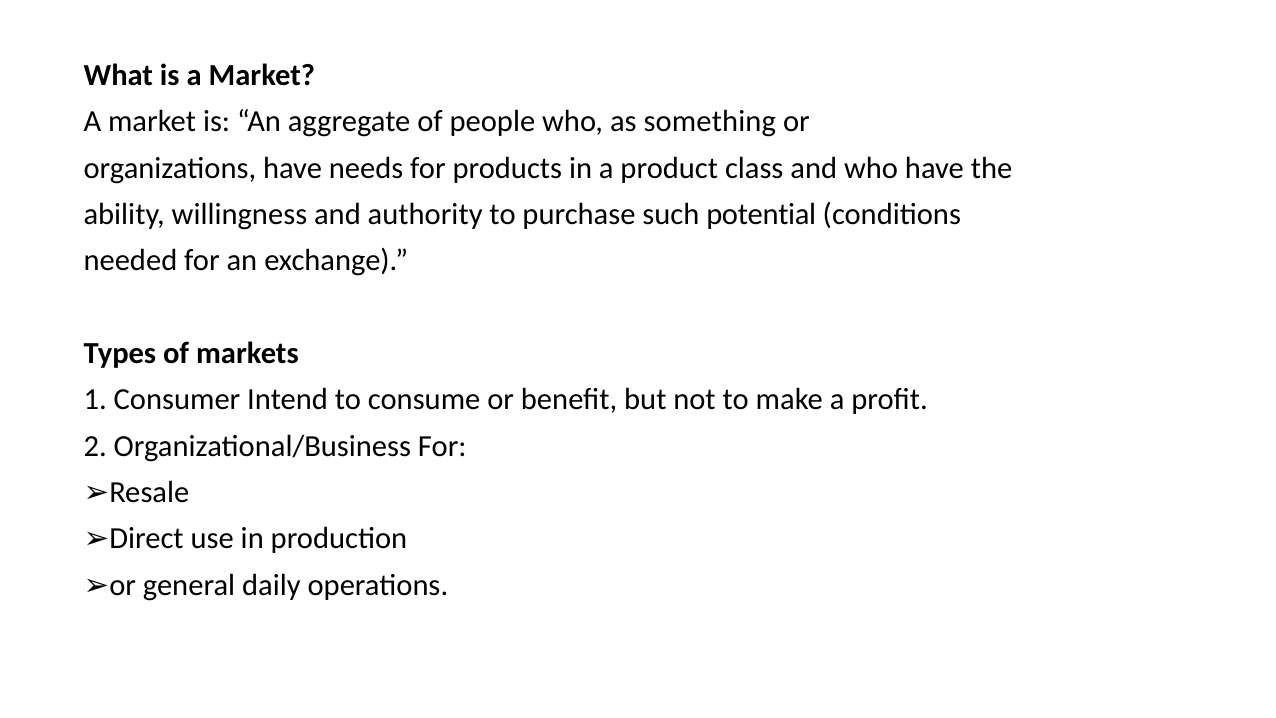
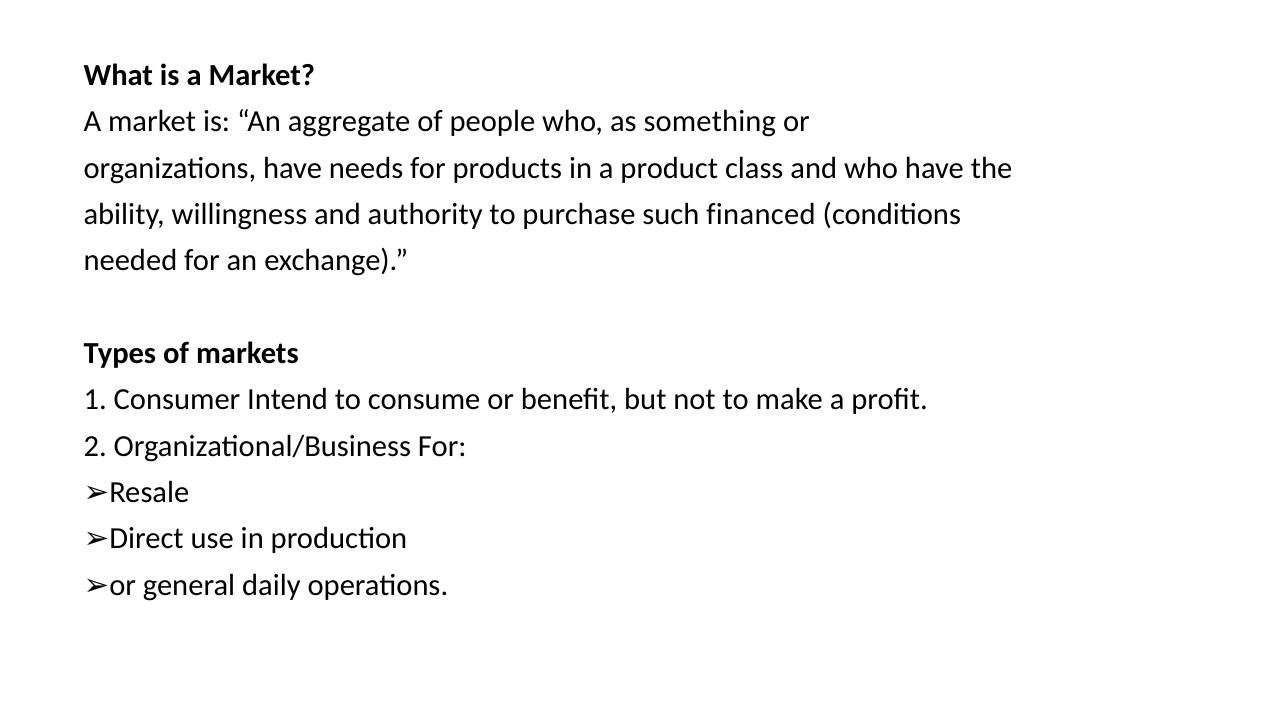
potential: potential -> financed (761, 214)
